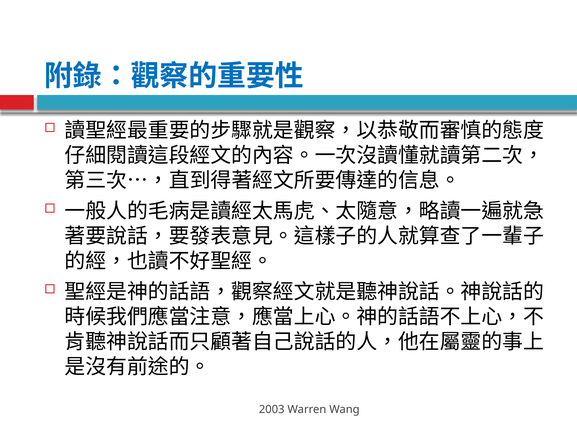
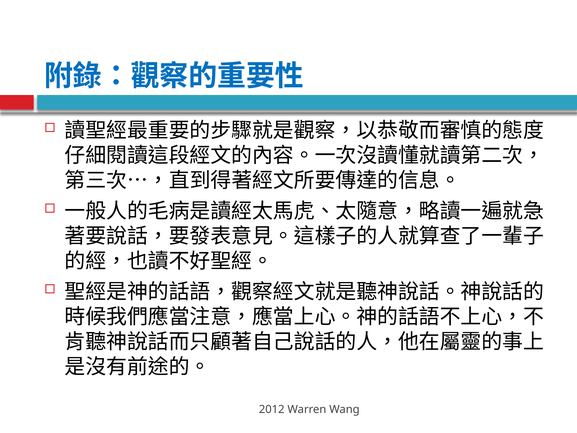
2003: 2003 -> 2012 (272, 409)
